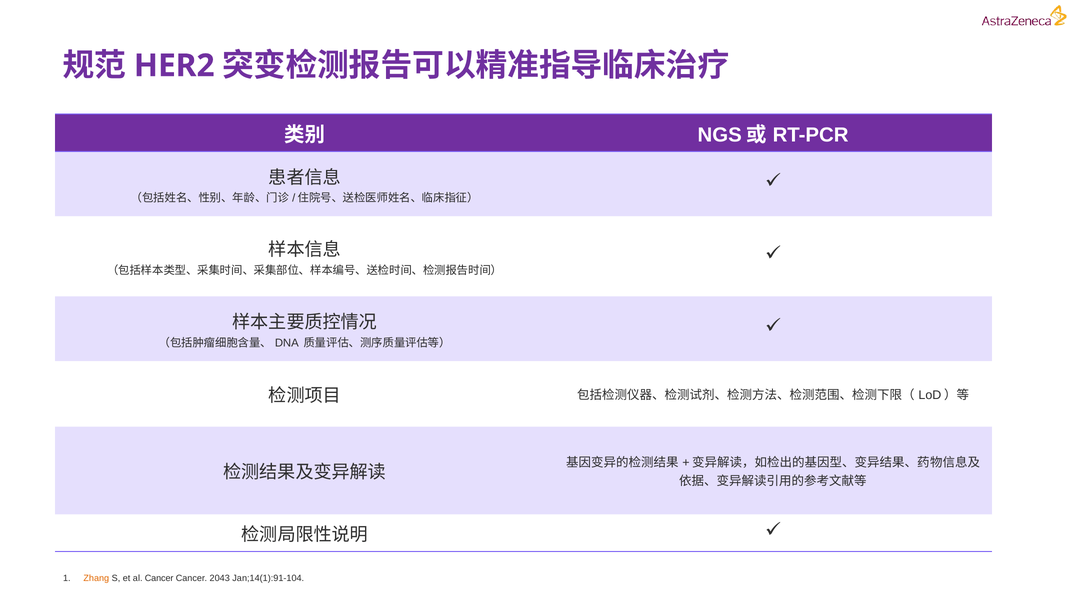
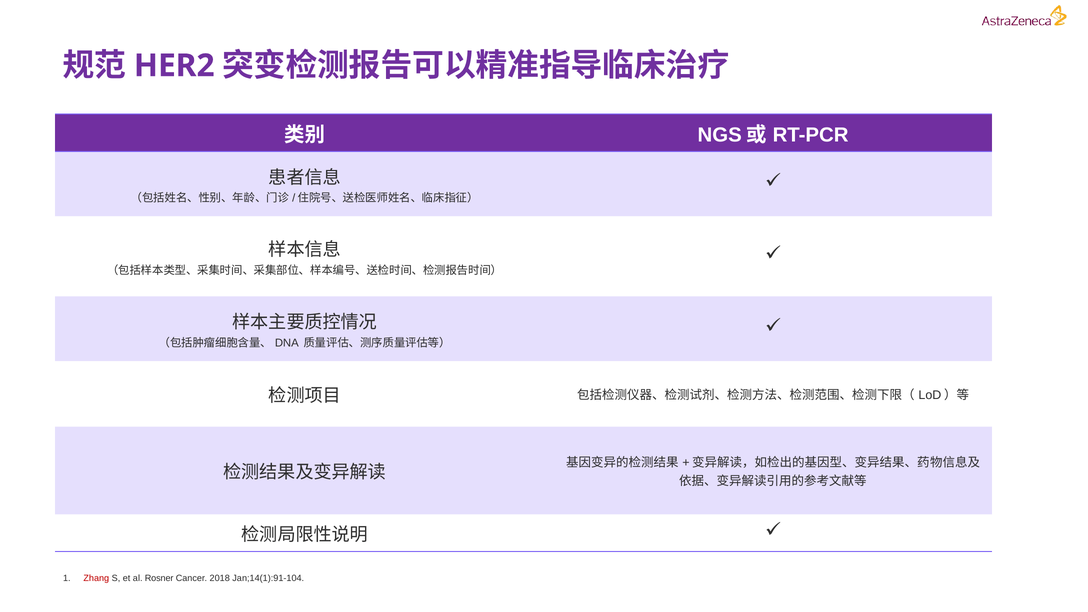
Zhang colour: orange -> red (96, 578)
al Cancer: Cancer -> Rosner (159, 578)
2043: 2043 -> 2018 (220, 578)
